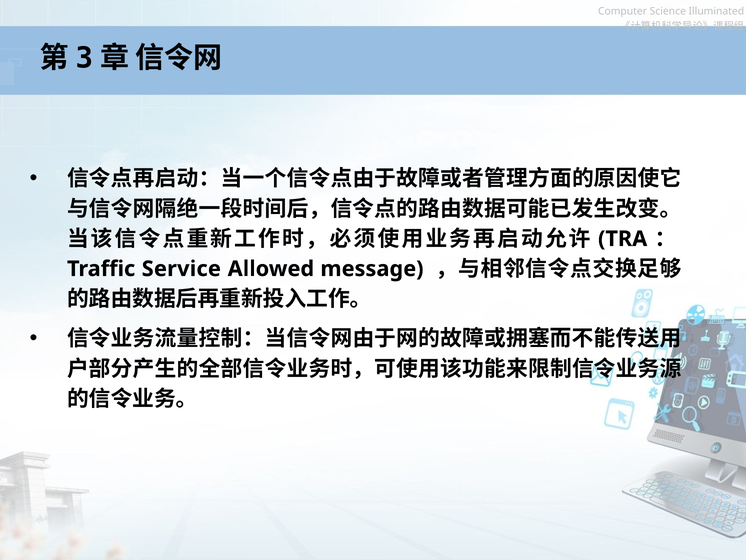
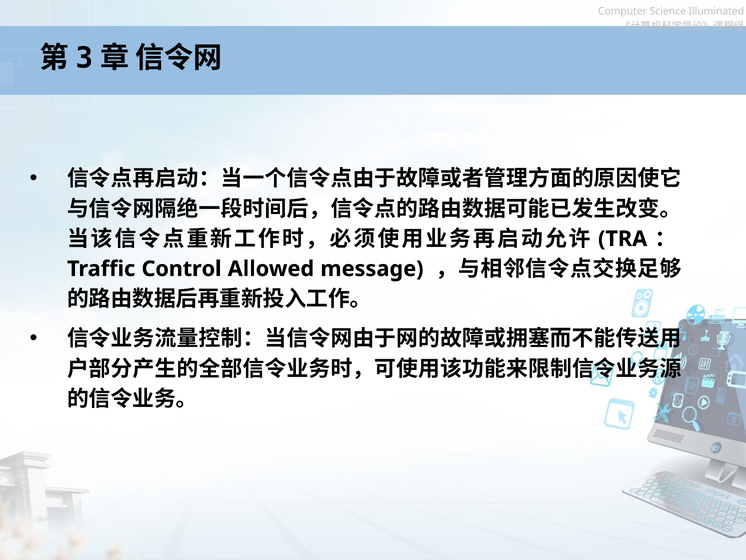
Service: Service -> Control (182, 269)
